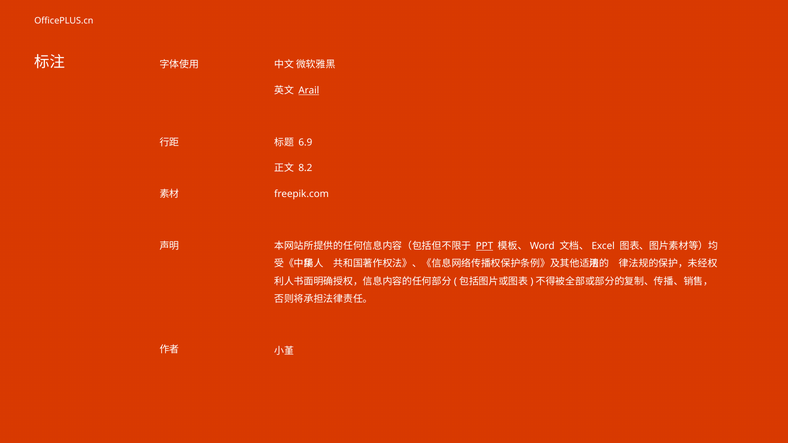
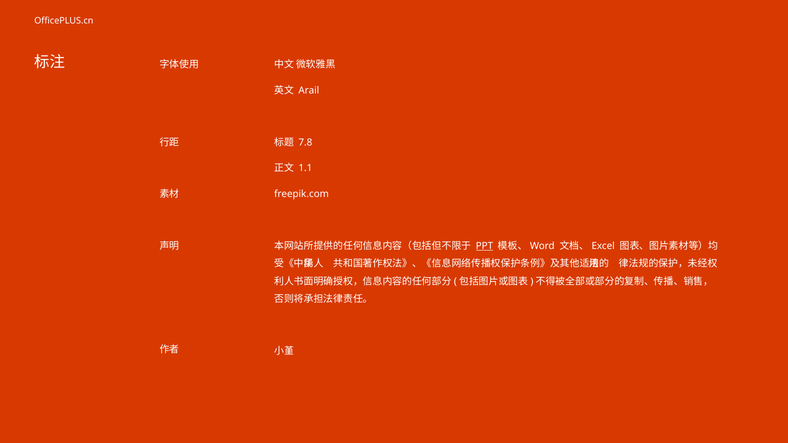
Arail underline: present -> none (309, 90)
6.9: 6.9 -> 7.8 (305, 142)
8.2: 8.2 -> 1.1 (305, 168)
